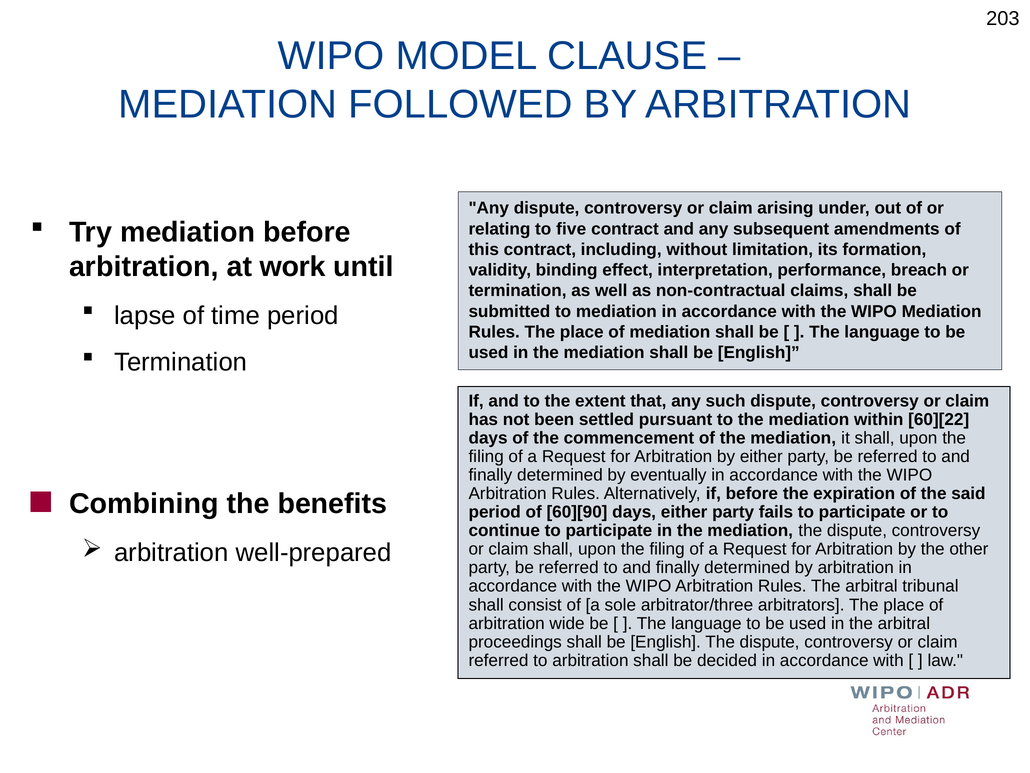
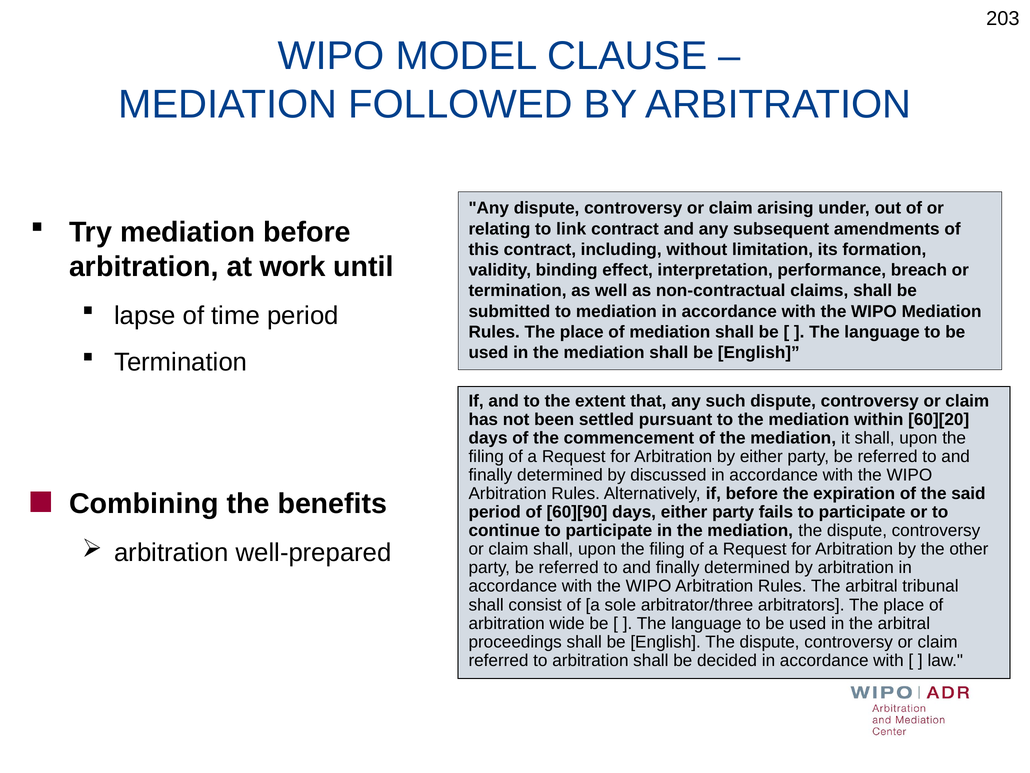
five: five -> link (571, 229)
60][22: 60][22 -> 60][20 (939, 419)
eventually: eventually -> discussed (668, 475)
